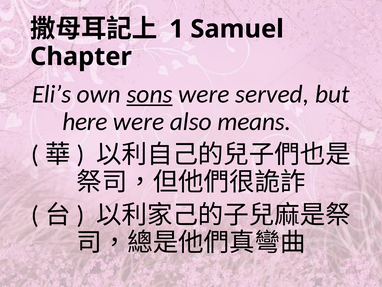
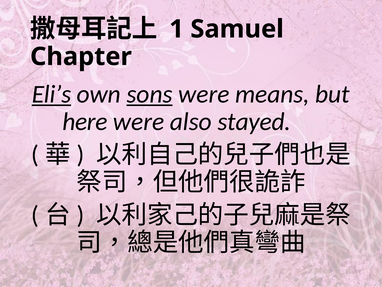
Eli’s underline: none -> present (51, 94)
served: served -> means (272, 94)
means: means -> stayed (254, 122)
